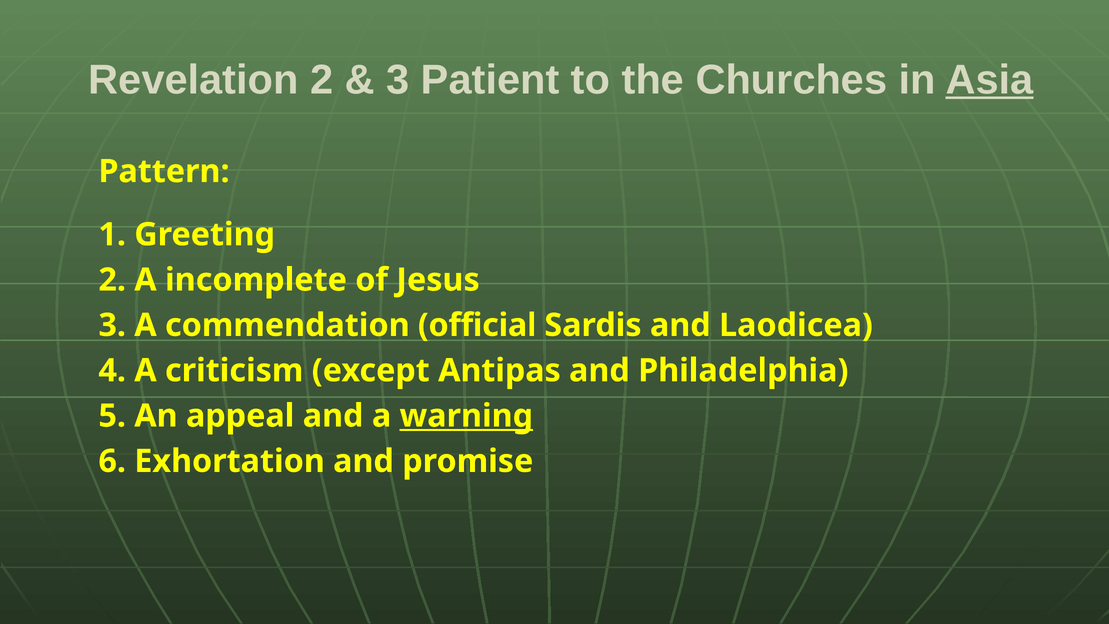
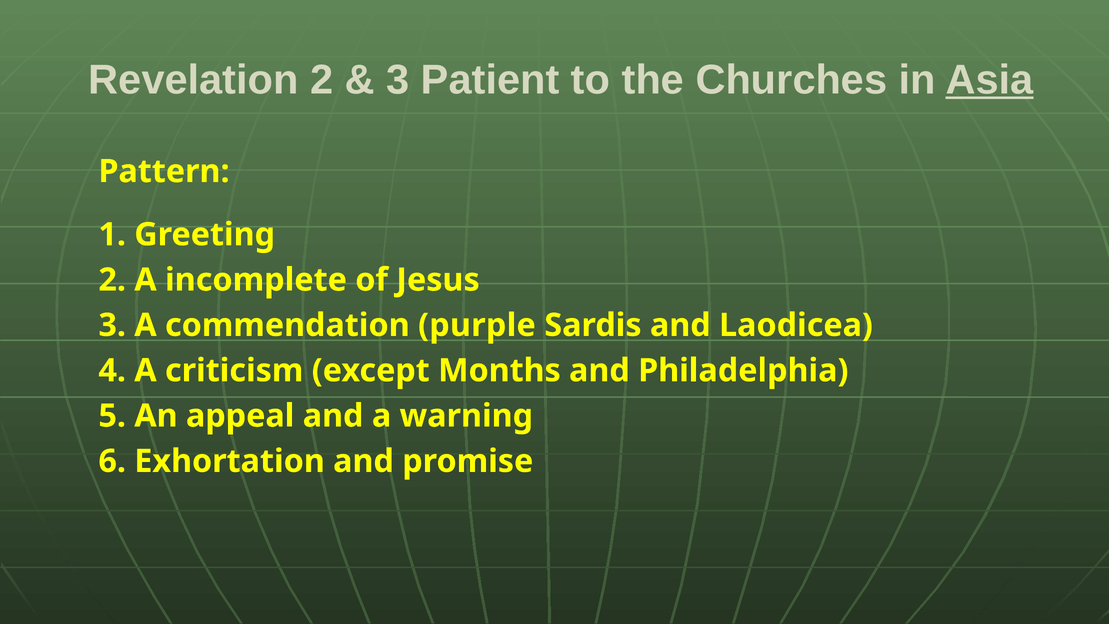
official: official -> purple (477, 325)
Antipas: Antipas -> Months (499, 370)
warning underline: present -> none (466, 416)
